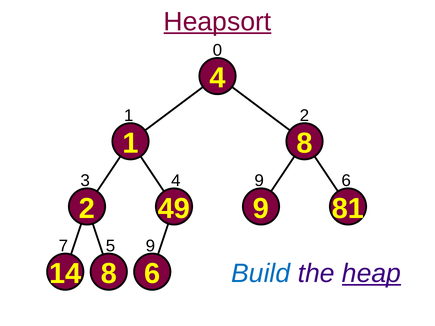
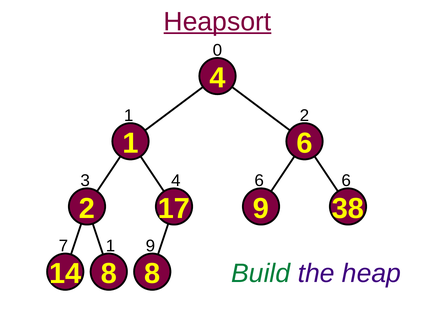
1 8: 8 -> 6 (304, 143)
4 9: 9 -> 6 (259, 181)
49: 49 -> 17 (174, 209)
81: 81 -> 38 (348, 209)
7 5: 5 -> 1 (110, 246)
8 6: 6 -> 8 (152, 274)
Build colour: blue -> green (261, 274)
heap underline: present -> none (372, 274)
